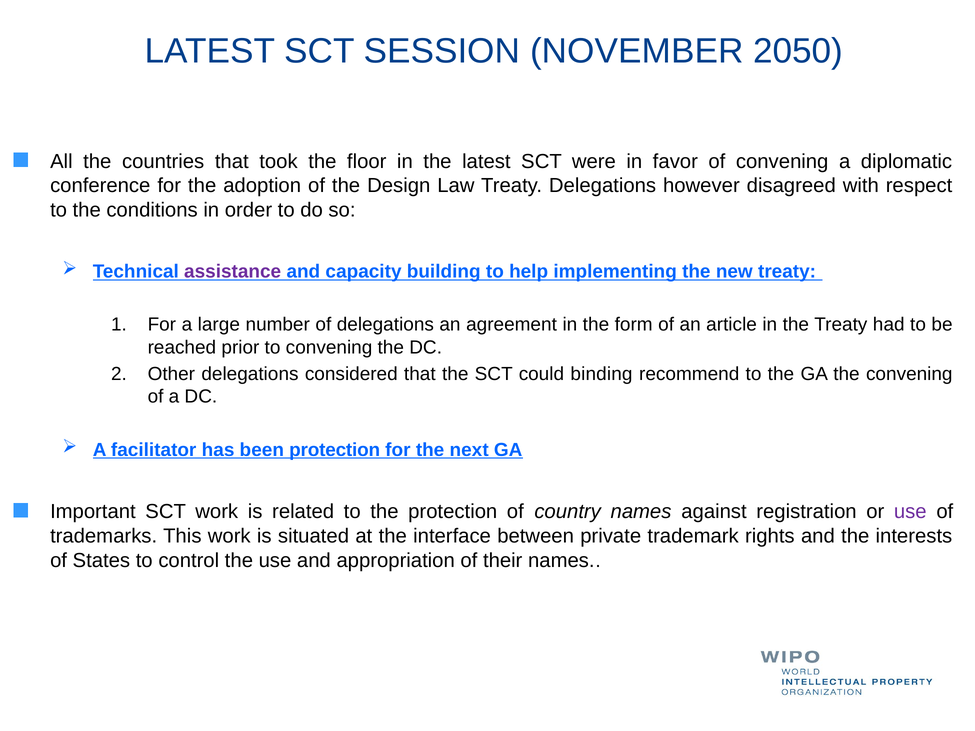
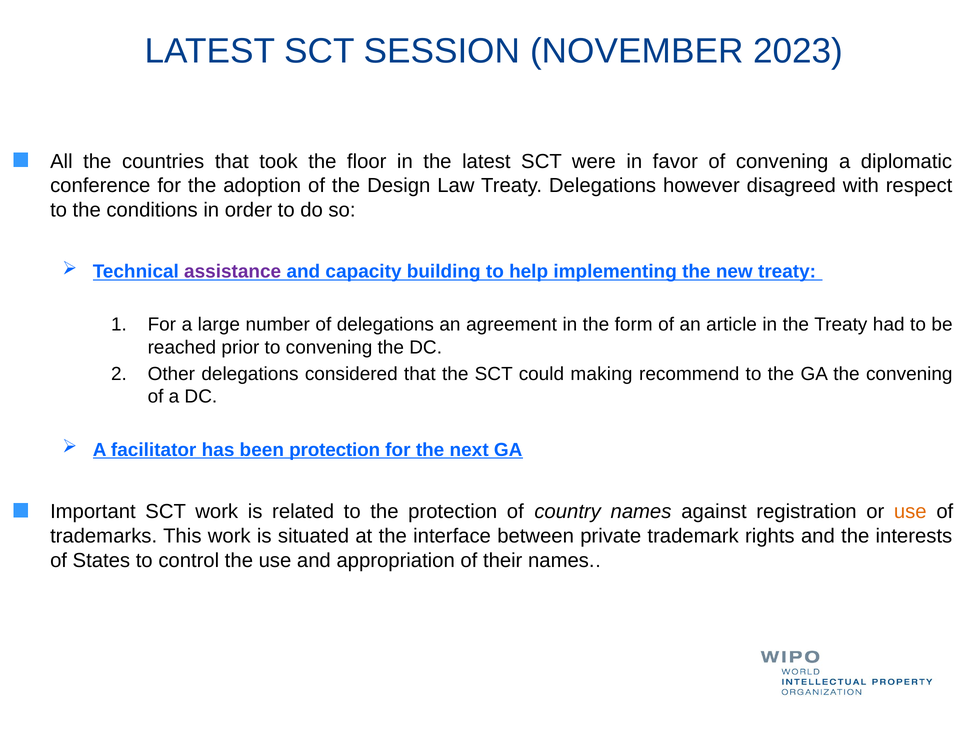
2050: 2050 -> 2023 (798, 51)
binding: binding -> making (601, 374)
use colour: purple -> orange (910, 512)
